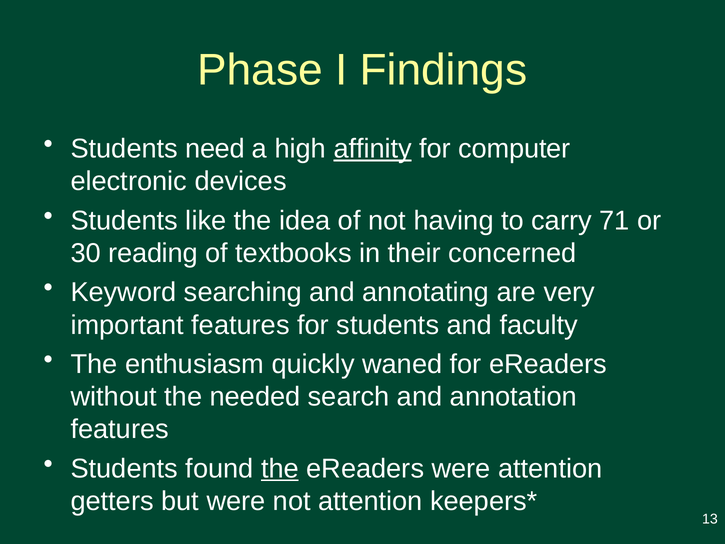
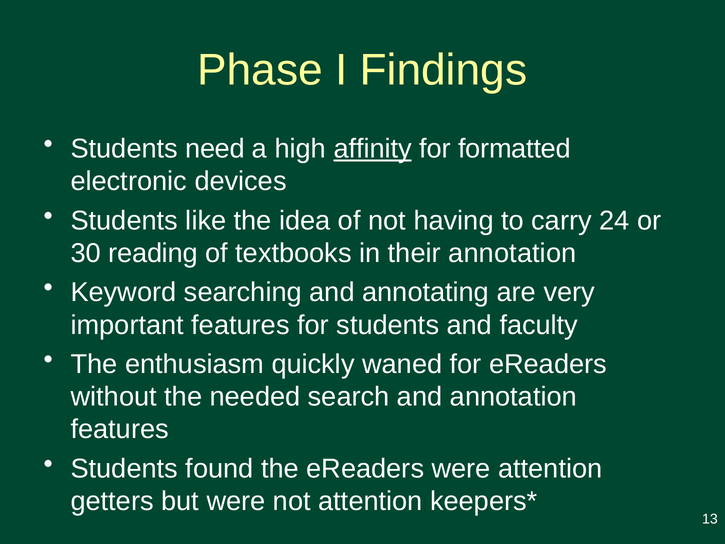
computer: computer -> formatted (514, 149)
71: 71 -> 24 (614, 220)
their concerned: concerned -> annotation (512, 253)
the underline: present -> none (280, 468)
